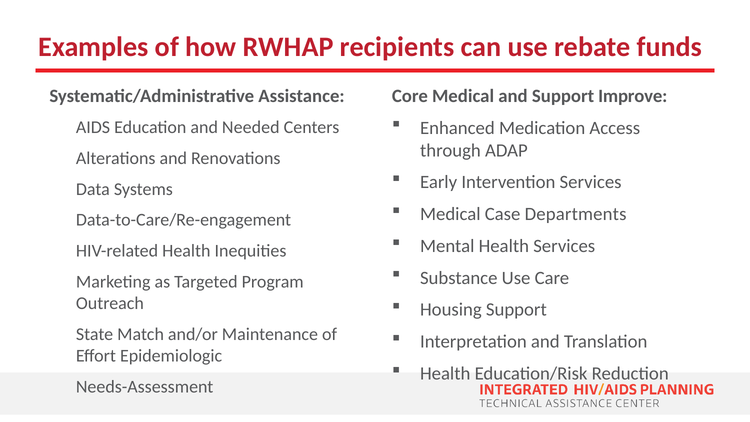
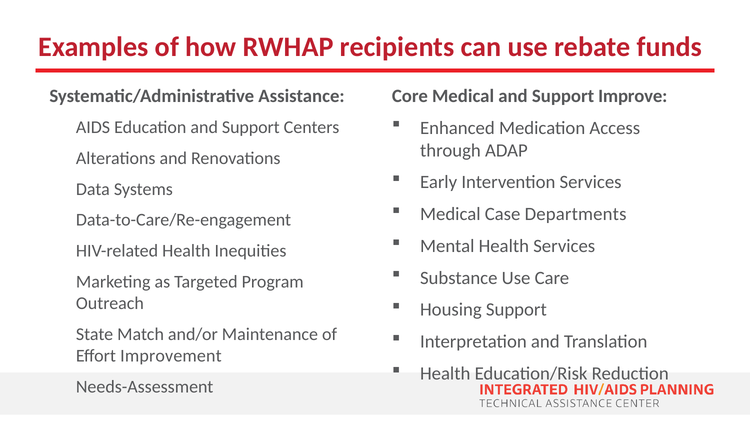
Education and Needed: Needed -> Support (251, 127)
Epidemiologic: Epidemiologic -> Improvement (171, 356)
